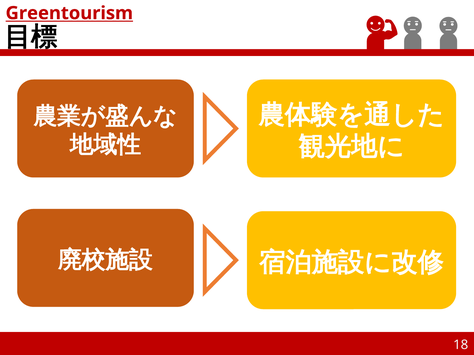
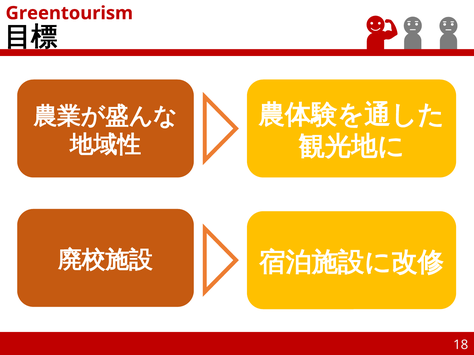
Greentourism underline: present -> none (69, 13)
